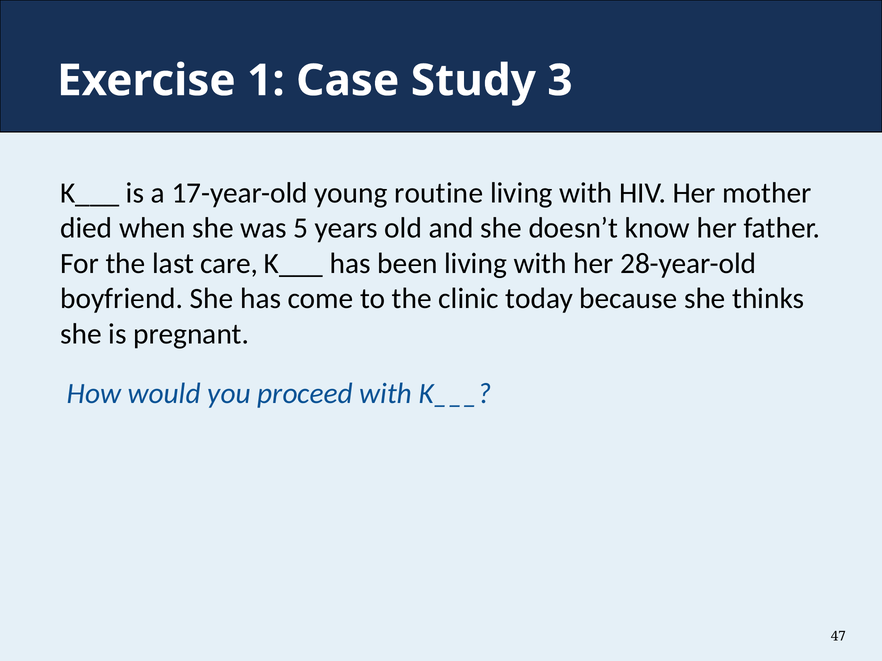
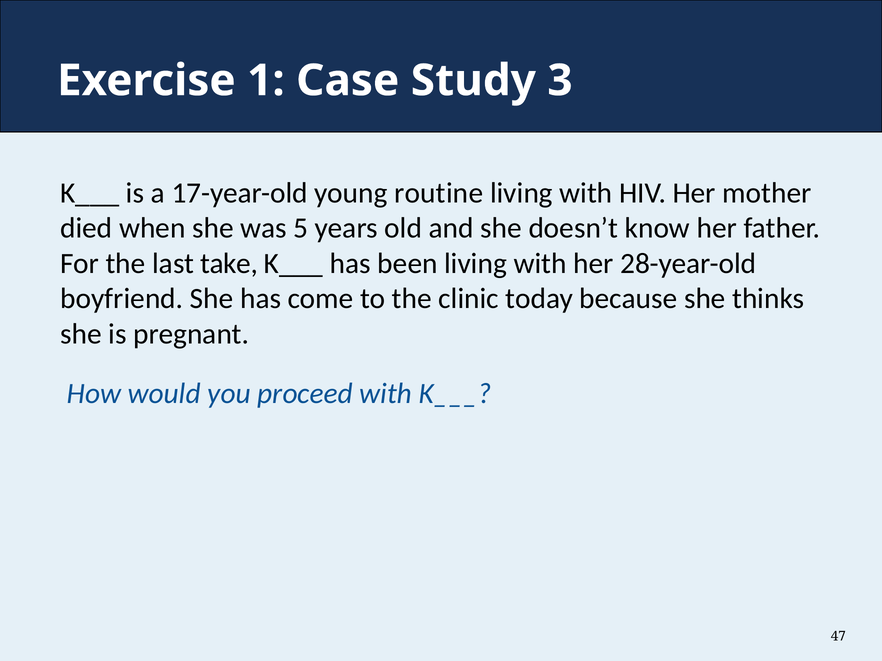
care: care -> take (229, 264)
